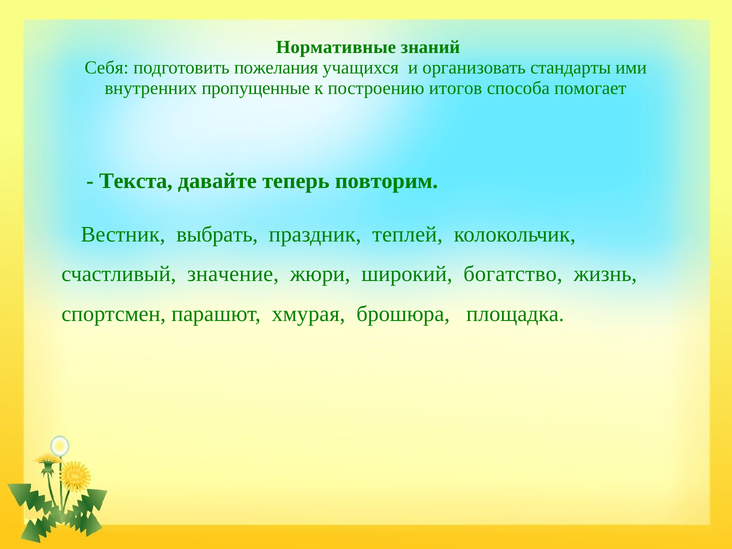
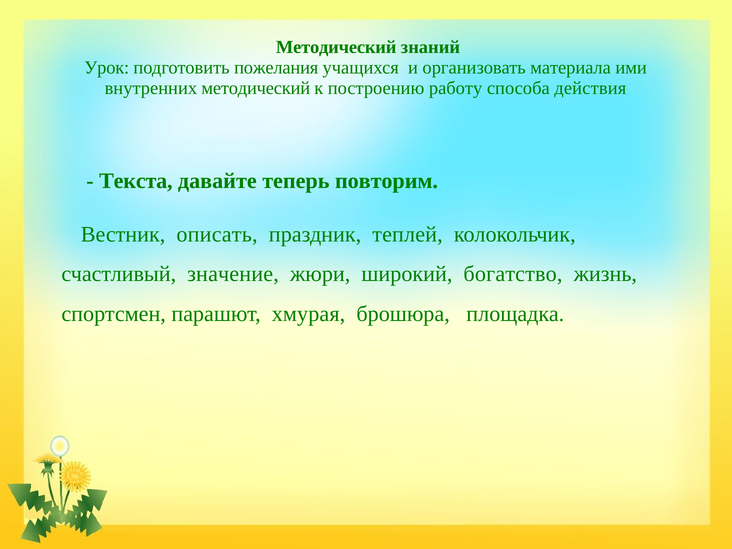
Нормативные: Нормативные -> Методический (336, 47)
Себя: Себя -> Урок (107, 68)
стандарты: стандарты -> материала (571, 68)
внутренних пропущенные: пропущенные -> методический (256, 88)
итогов: итогов -> работу (456, 88)
помогает: помогает -> действия (590, 88)
выбрать: выбрать -> описать (217, 234)
